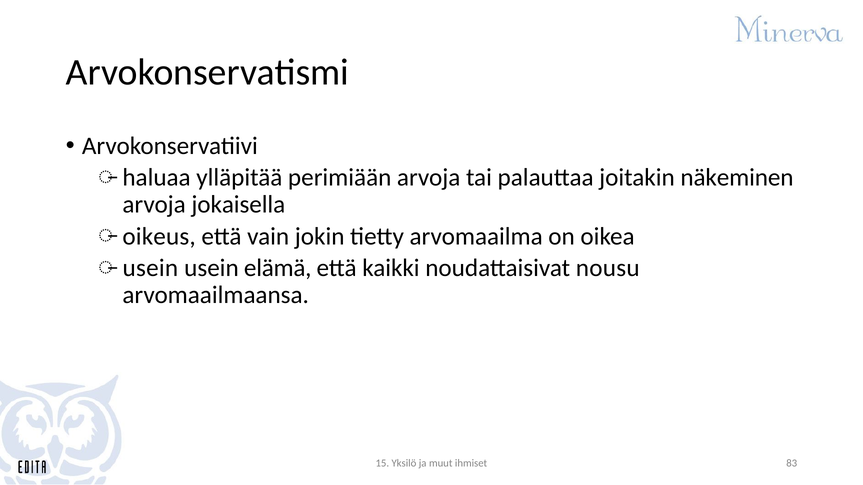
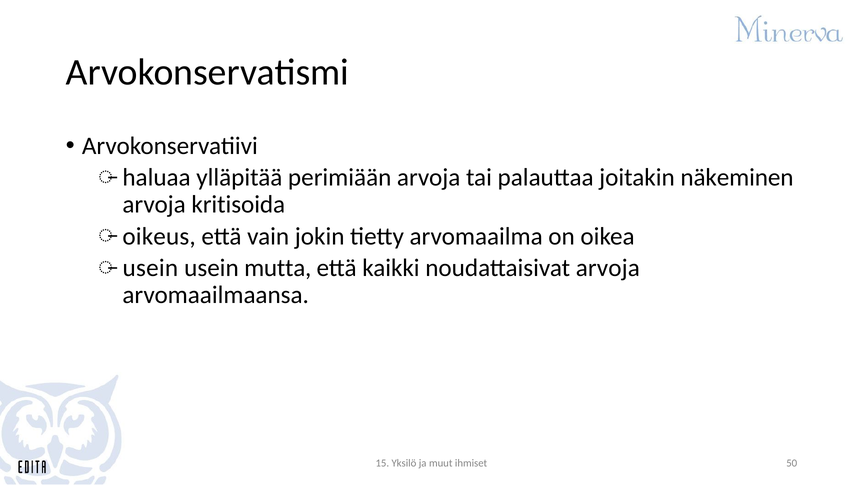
jokaisella: jokaisella -> kritisoida (238, 205)
elämä: elämä -> mutta (278, 268)
noudattaisivat nousu: nousu -> arvoja (608, 268)
83: 83 -> 50 (792, 463)
